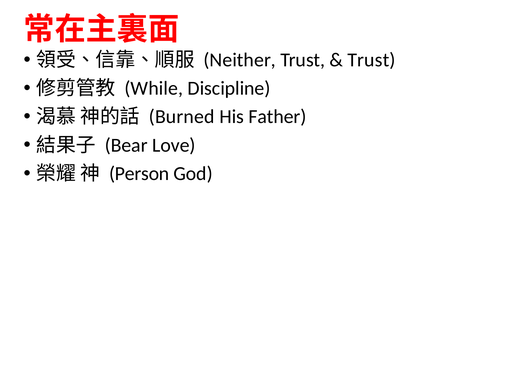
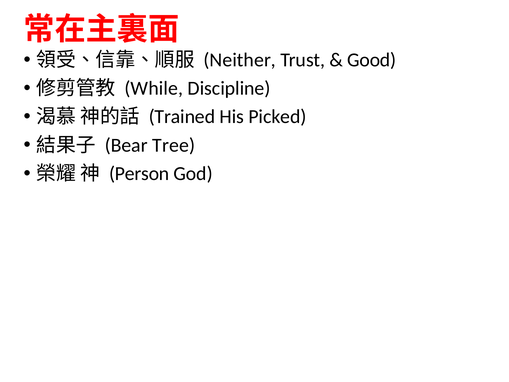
Trust: Trust -> Good (372, 60)
Burned: Burned -> Trained (182, 117)
Father: Father -> Picked (277, 117)
Love: Love -> Tree (174, 145)
